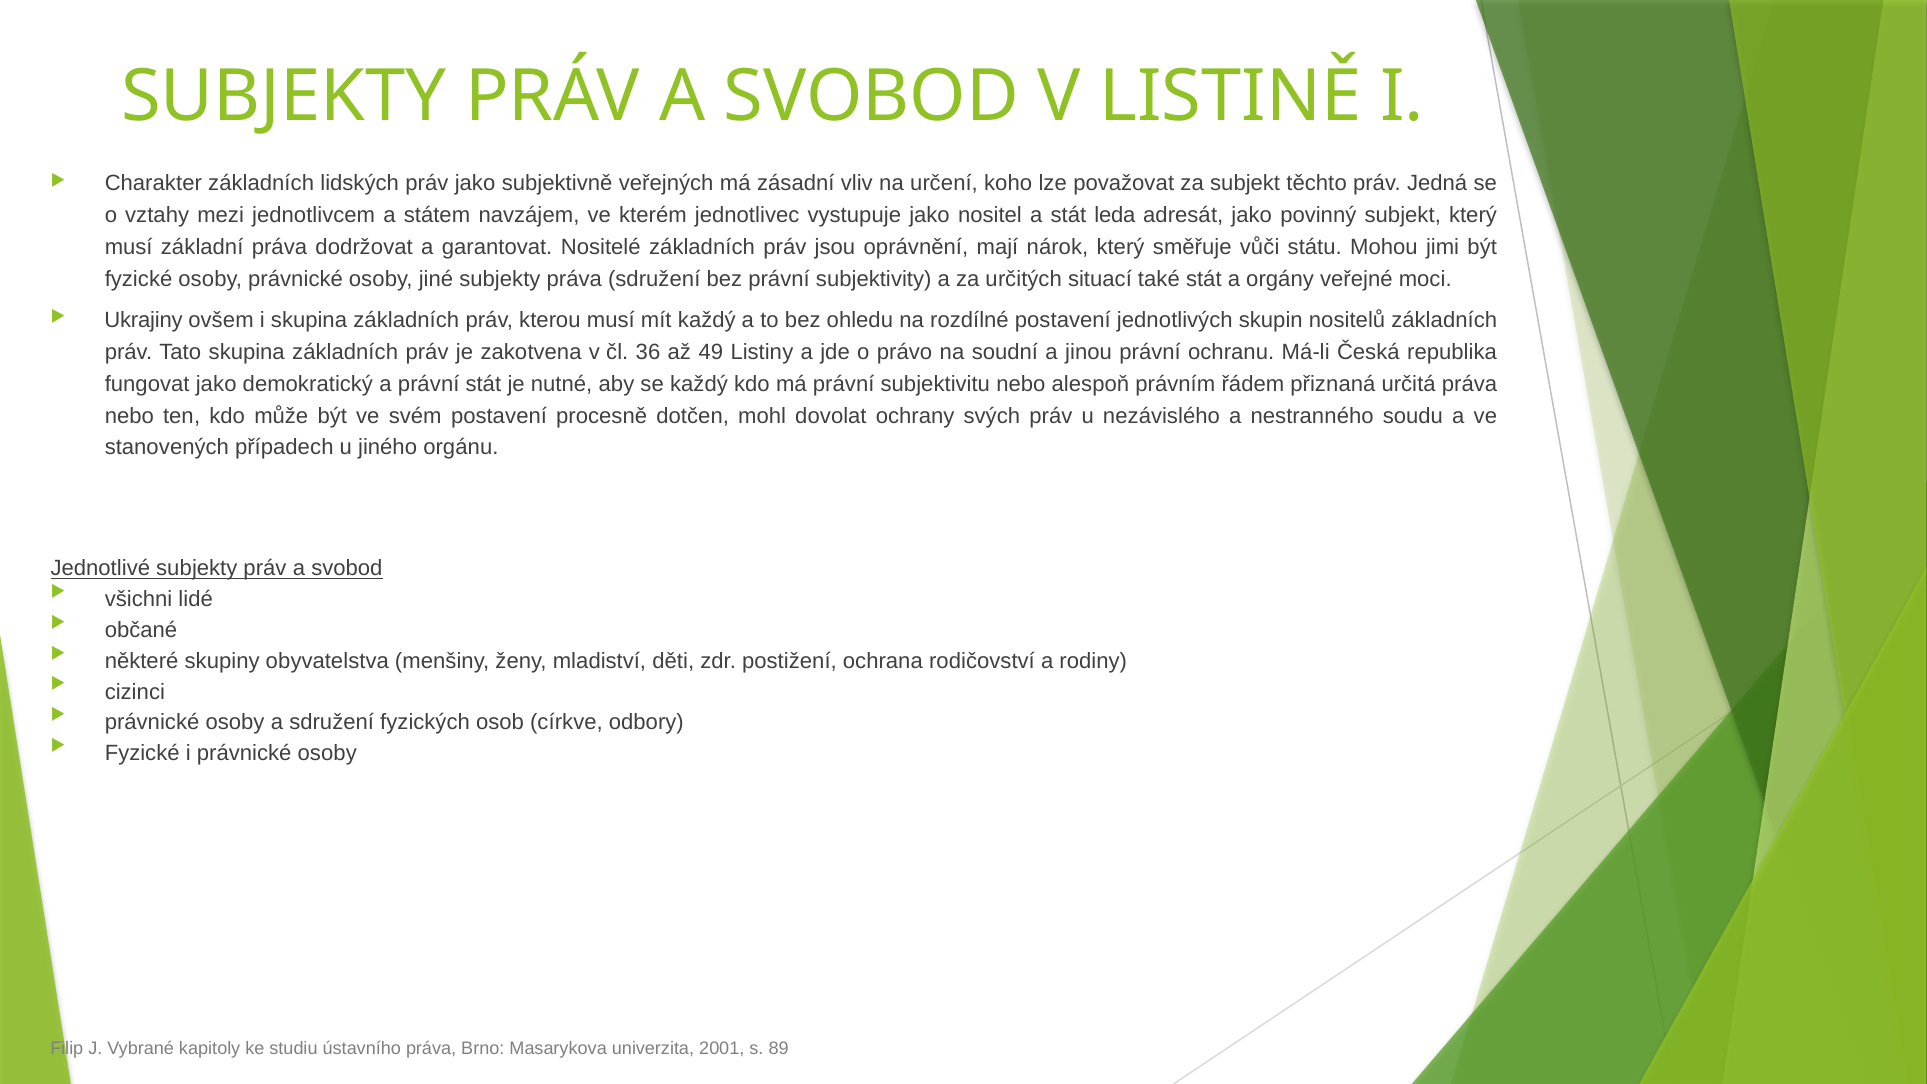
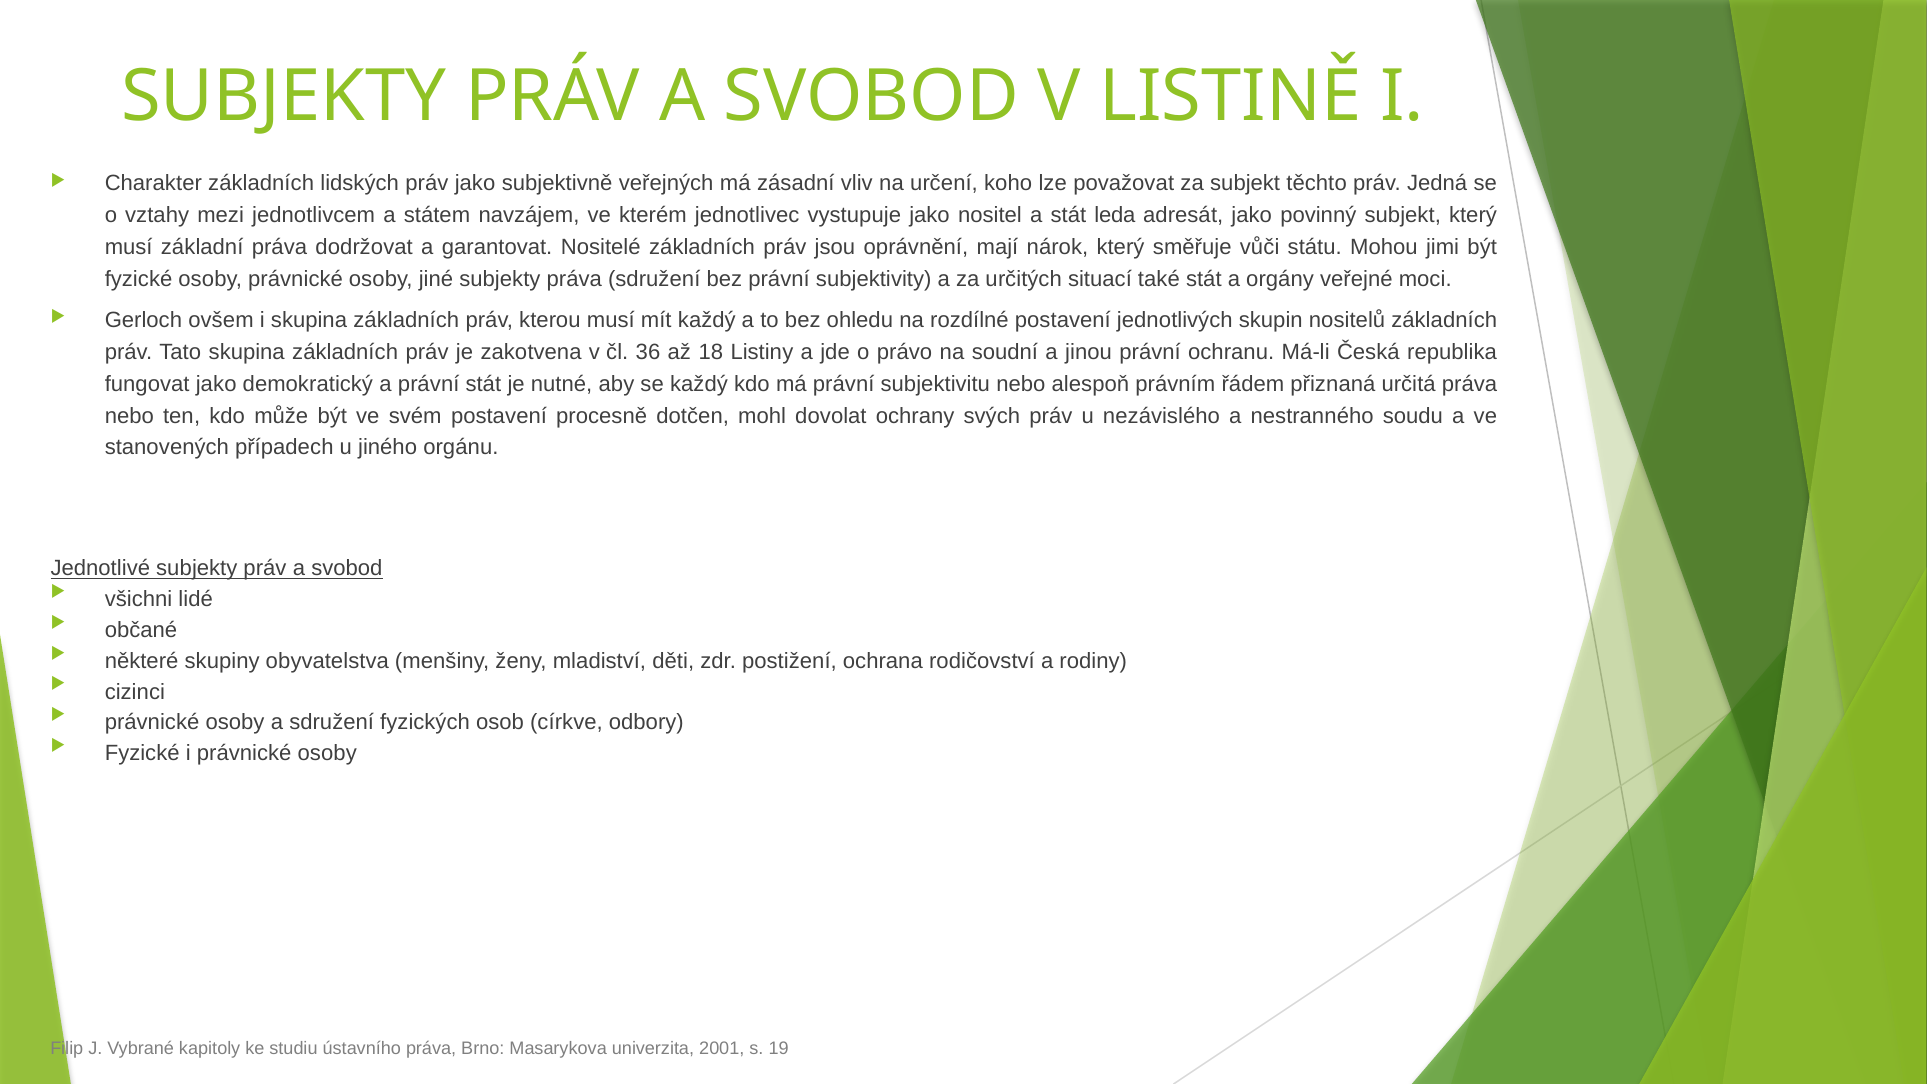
Ukrajiny: Ukrajiny -> Gerloch (143, 320)
49: 49 -> 18 (711, 352)
89: 89 -> 19 (779, 1049)
